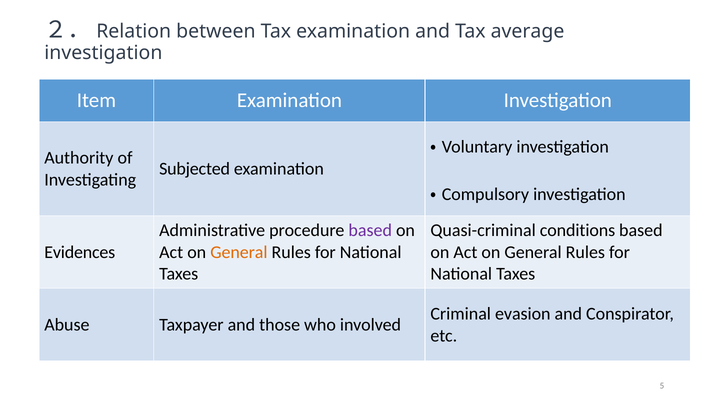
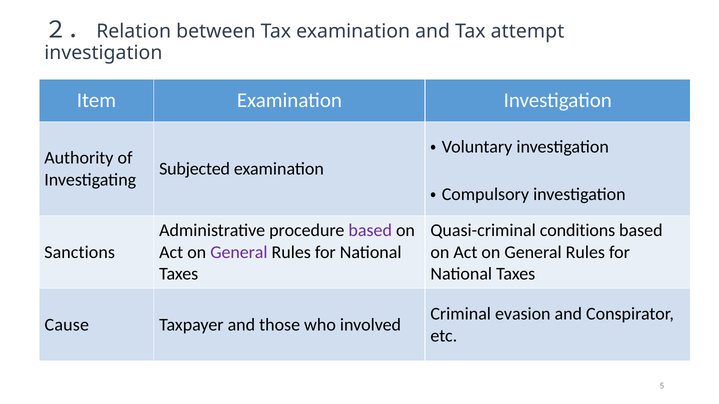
average: average -> attempt (527, 31)
Evidences: Evidences -> Sanctions (80, 252)
General colour: orange -> purple (239, 252)
Abuse: Abuse -> Cause (67, 325)
